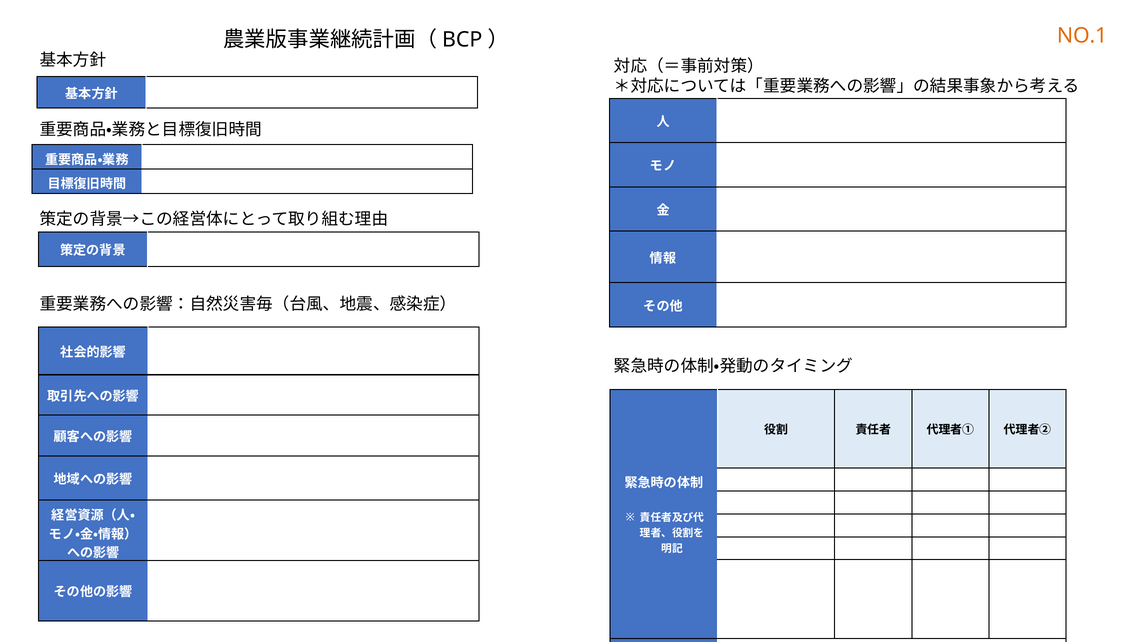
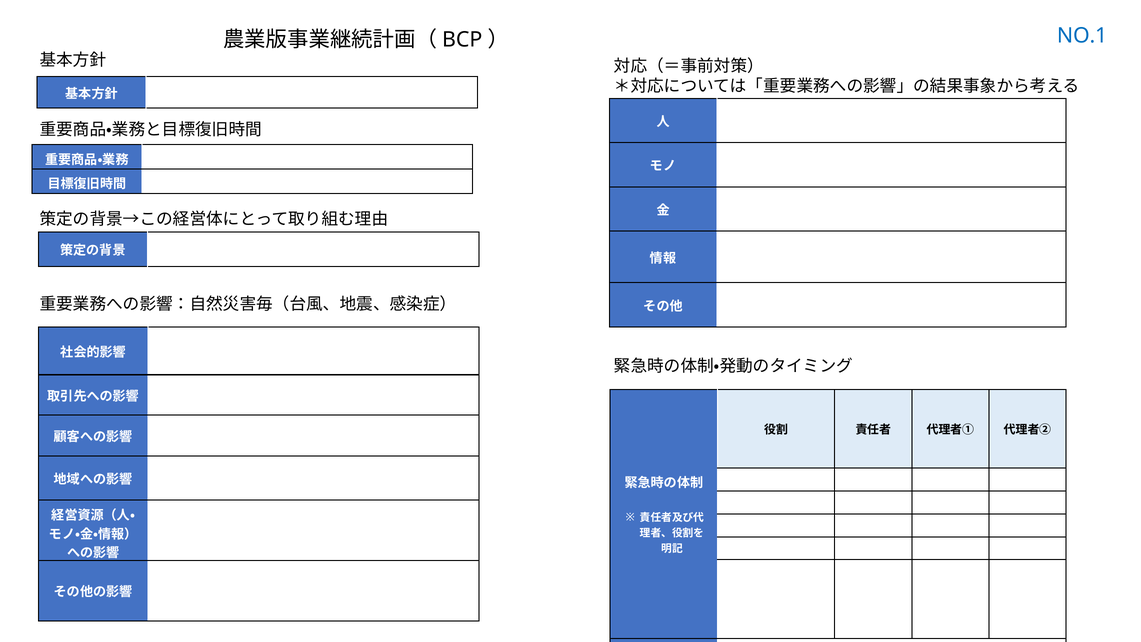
NO.1 colour: orange -> blue (1082, 36)
